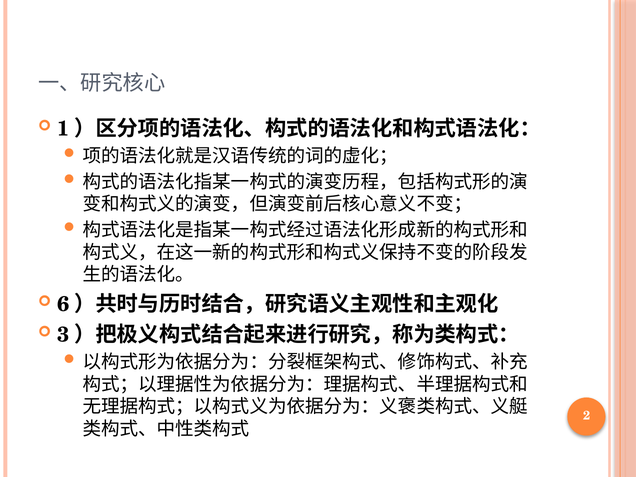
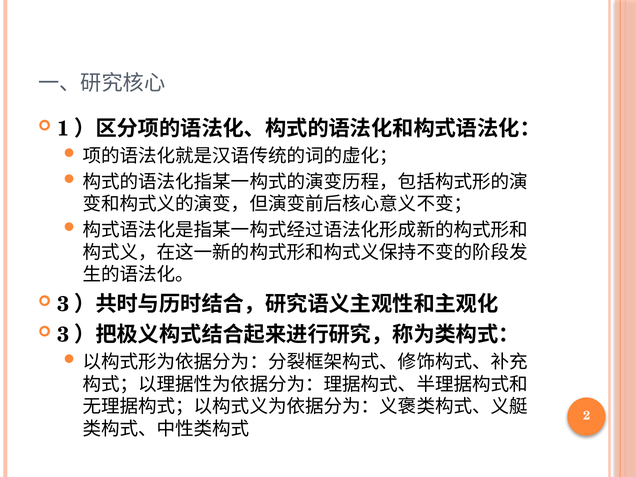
6: 6 -> 3 (63, 304)
